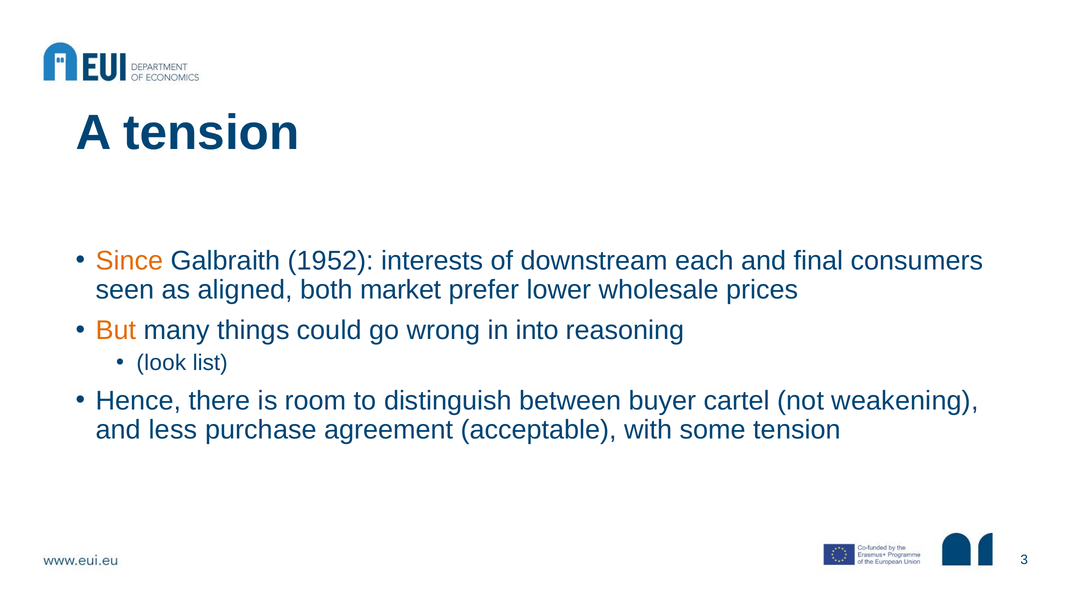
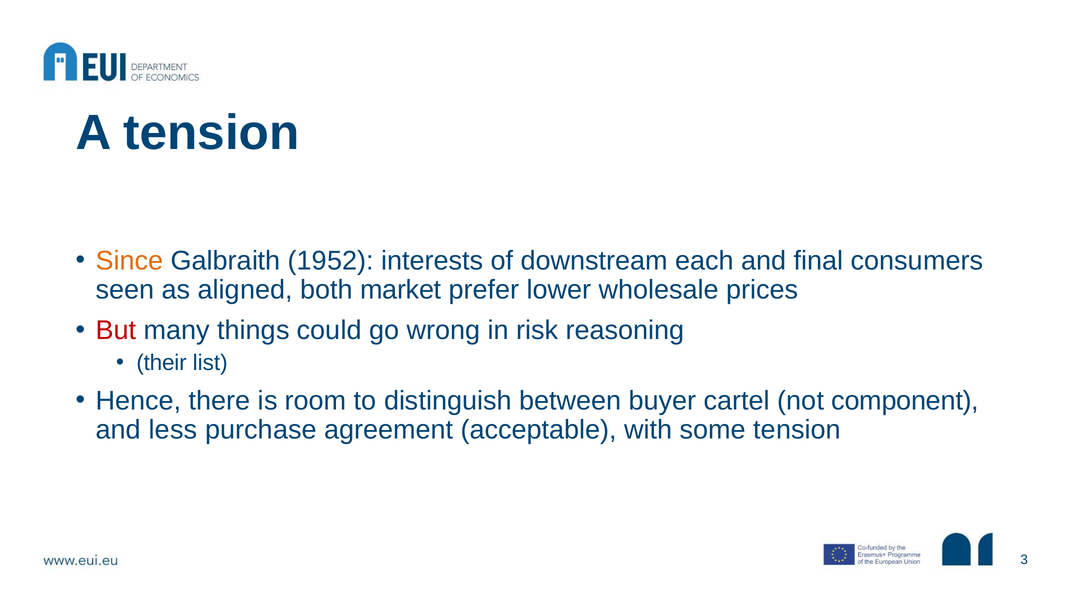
But colour: orange -> red (116, 330)
into: into -> risk (537, 330)
look: look -> their (162, 363)
weakening: weakening -> component (905, 401)
